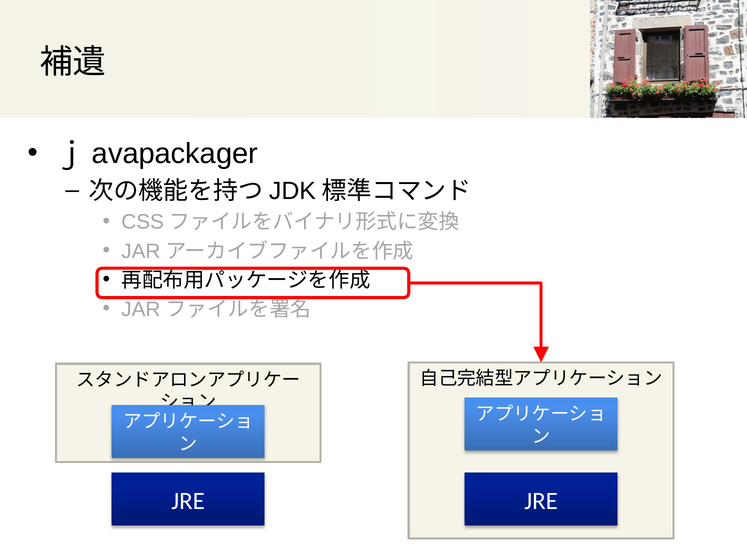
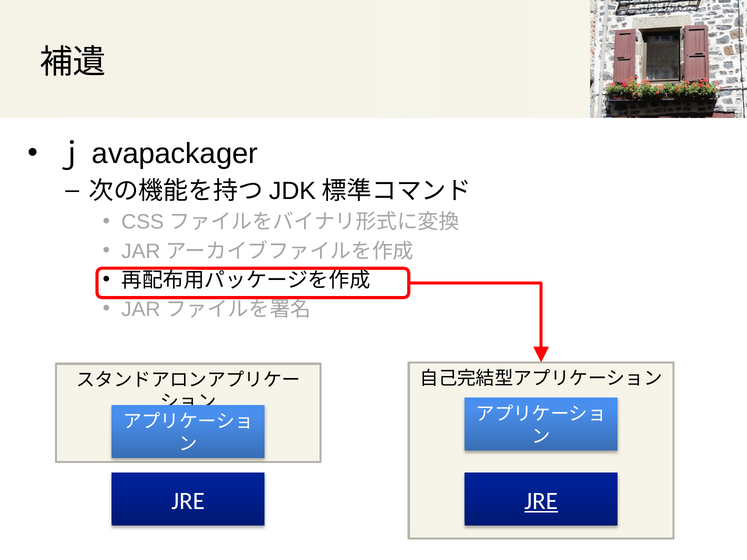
JRE underline: none -> present (541, 501)
